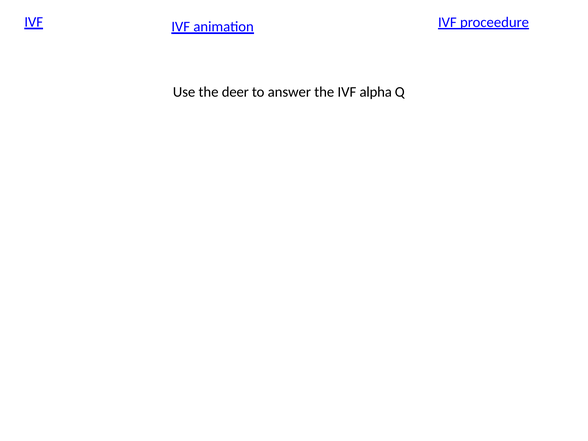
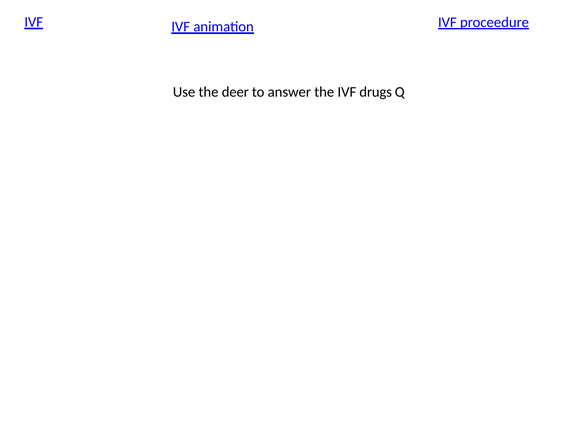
alpha: alpha -> drugs (376, 92)
